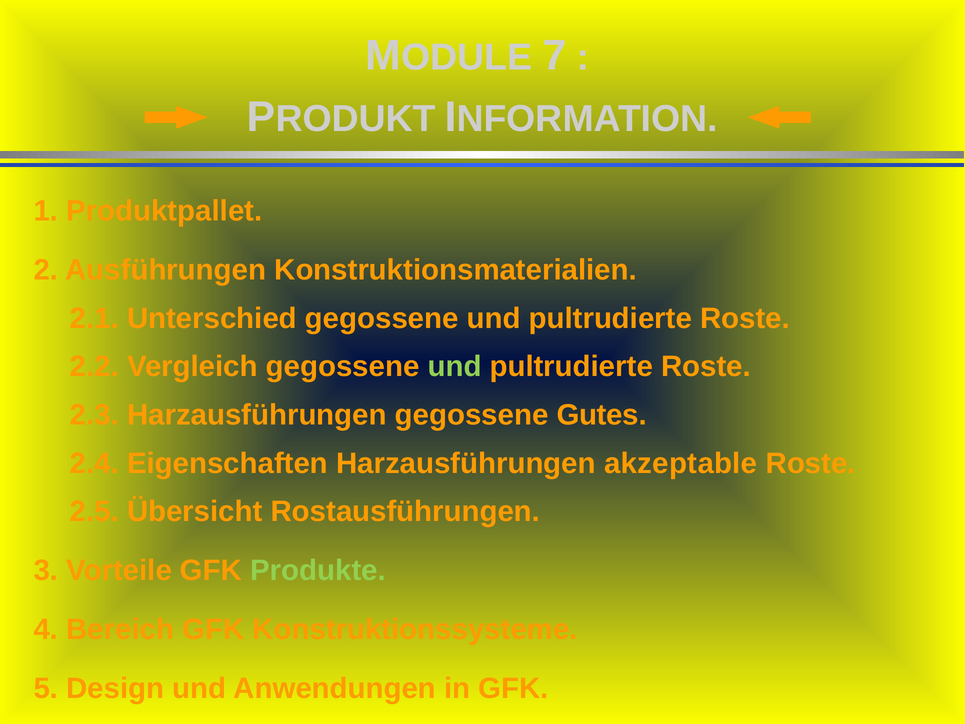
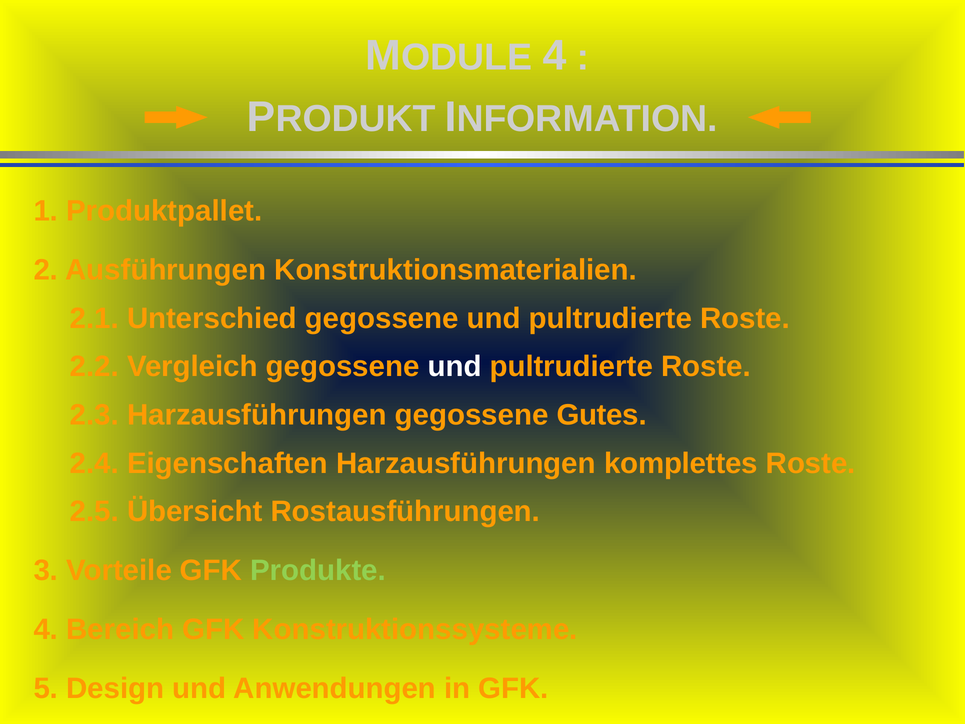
7: 7 -> 4 (554, 56)
und colour: light green -> white (455, 367)
akzeptable: akzeptable -> komplettes (681, 463)
